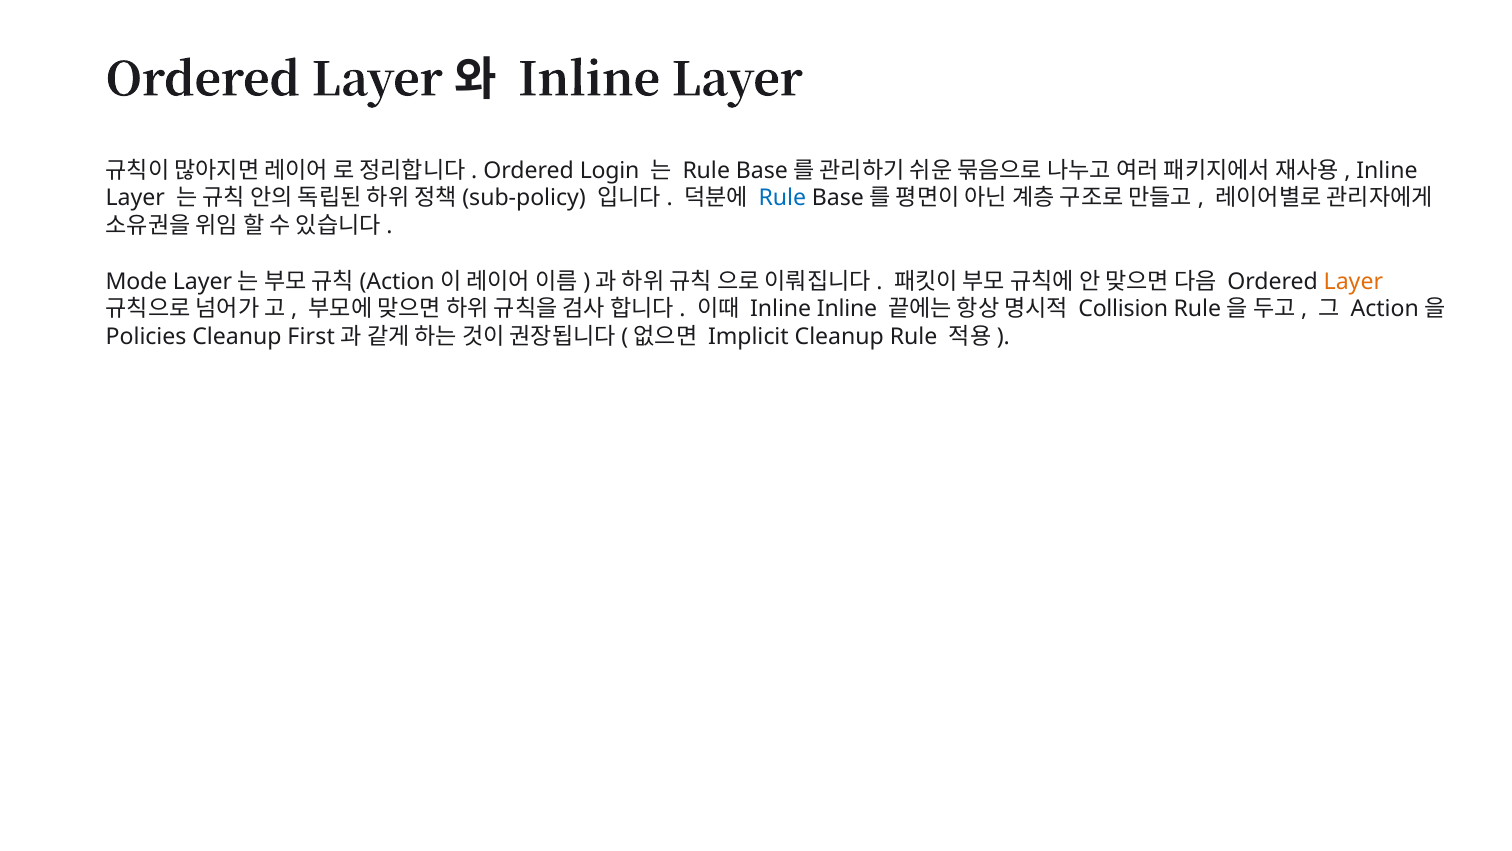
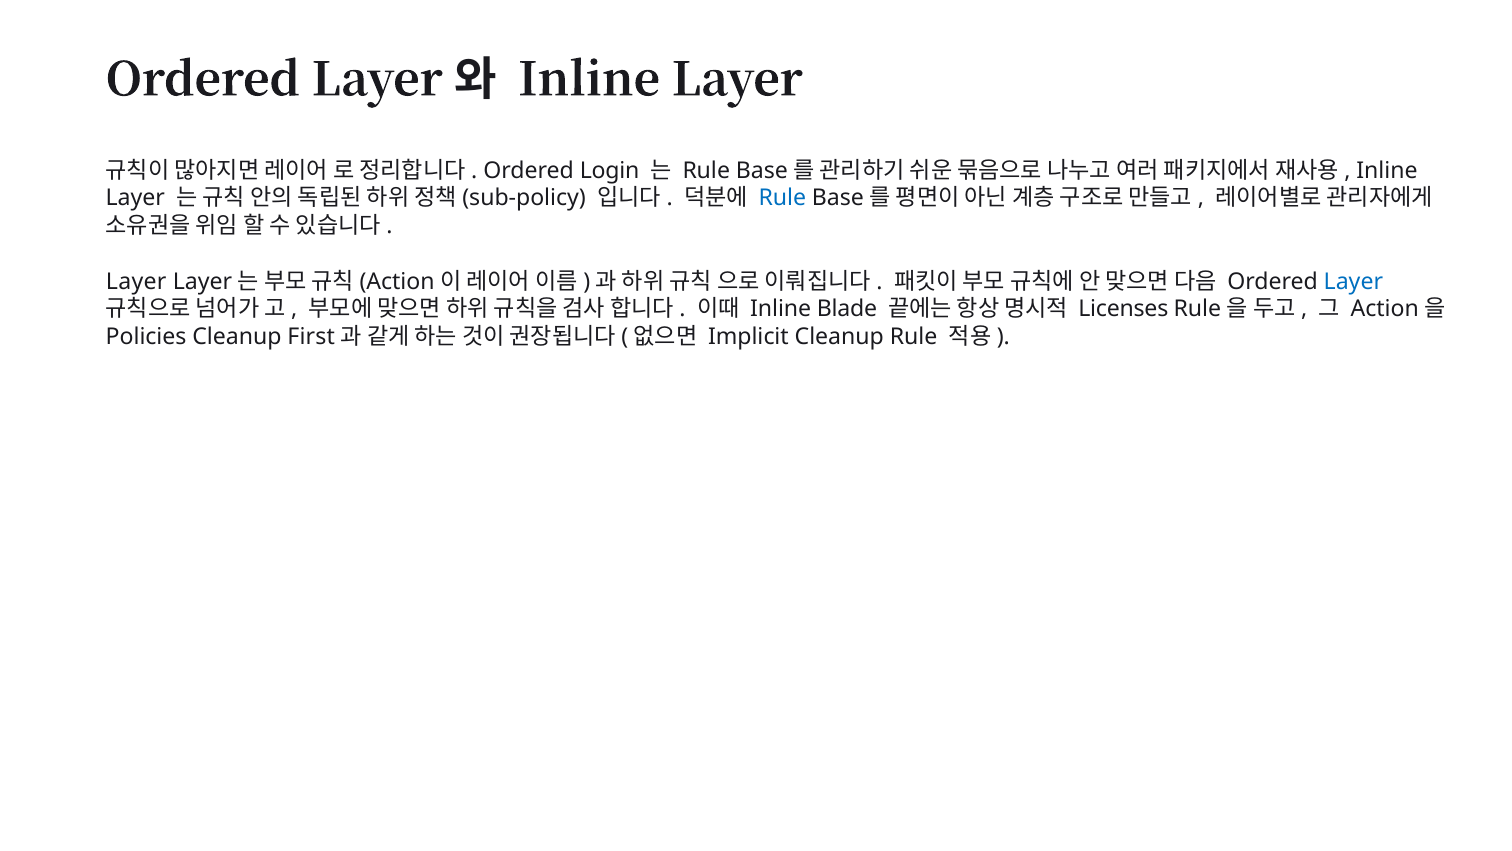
Mode: Mode -> Layer (136, 281)
Layer colour: orange -> blue (1353, 281)
Inline Inline: Inline -> Blade (847, 309)
Collision: Collision -> Licenses (1123, 309)
